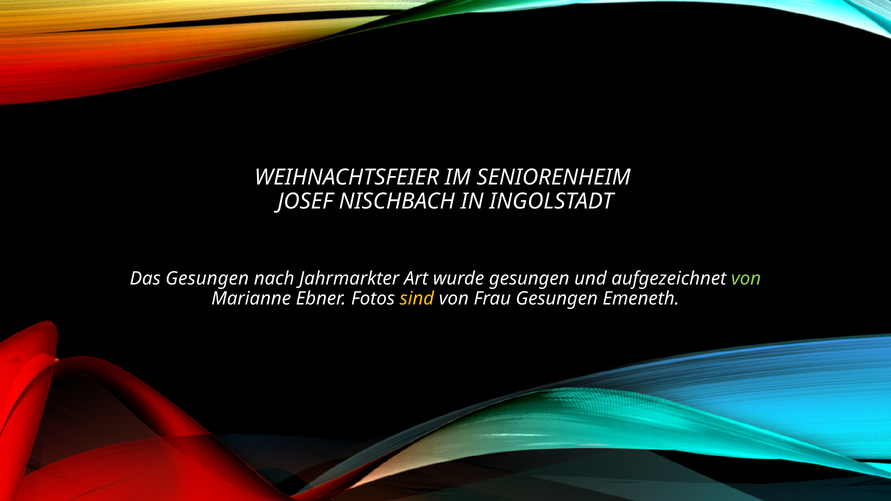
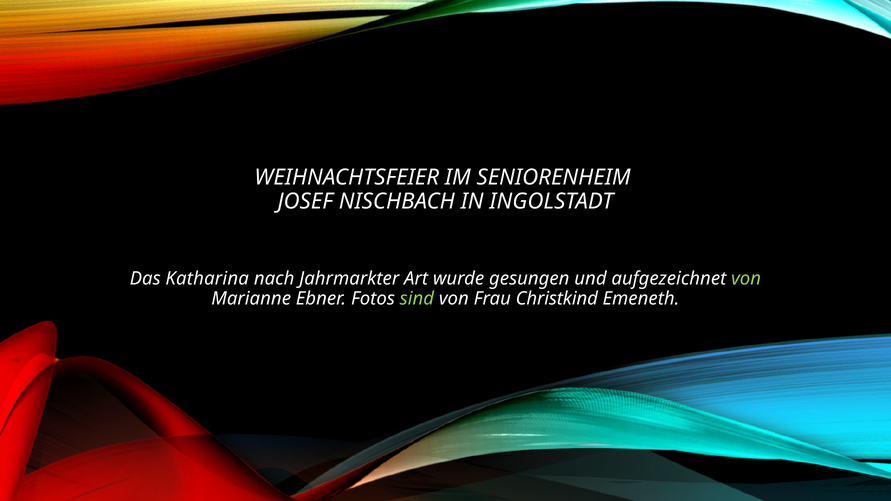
Das Gesungen: Gesungen -> Katharina (207, 279)
sind colour: yellow -> light green (417, 299)
Frau Gesungen: Gesungen -> Christkind (557, 299)
